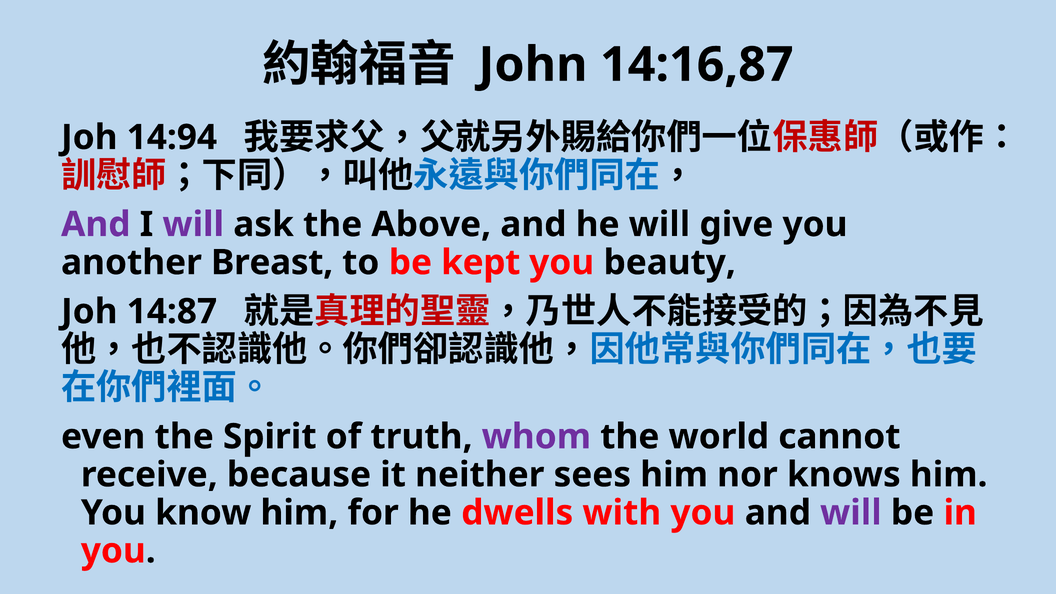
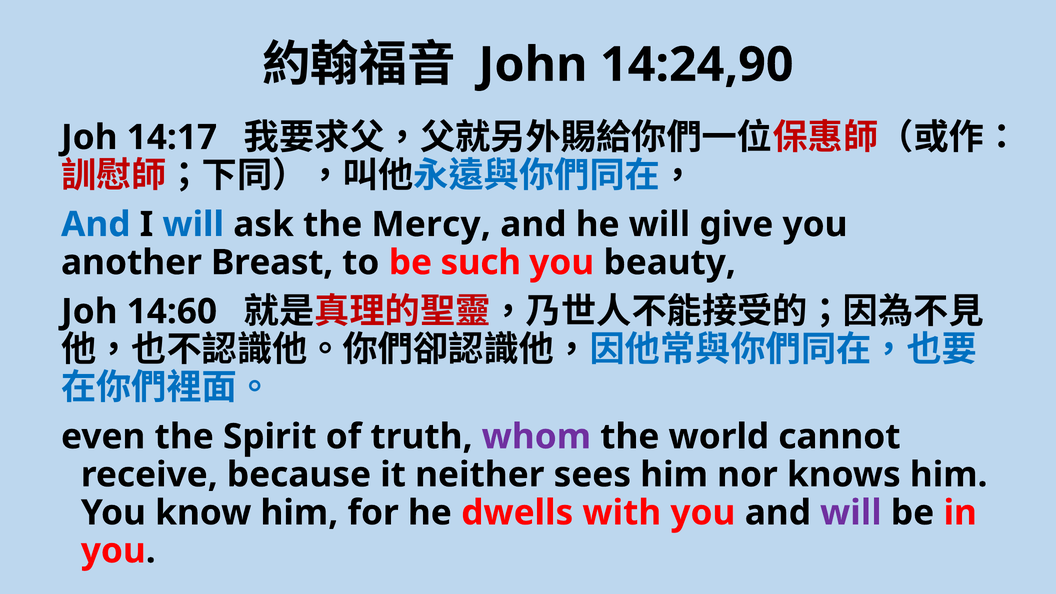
14:16,87: 14:16,87 -> 14:24,90 (697, 65)
14:94: 14:94 -> 14:17 (172, 137)
And colour: purple -> blue (96, 224)
will colour: purple -> blue (193, 224)
Above: Above -> Mercy (431, 224)
kept: kept -> such (481, 263)
14:87: 14:87 -> 14:60 (172, 312)
